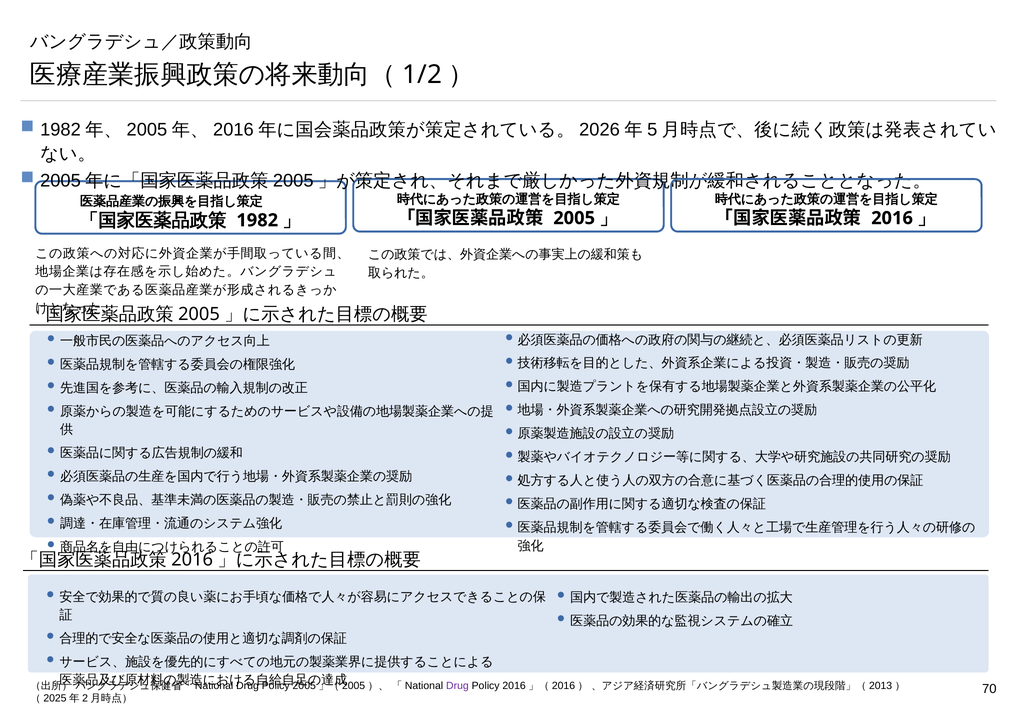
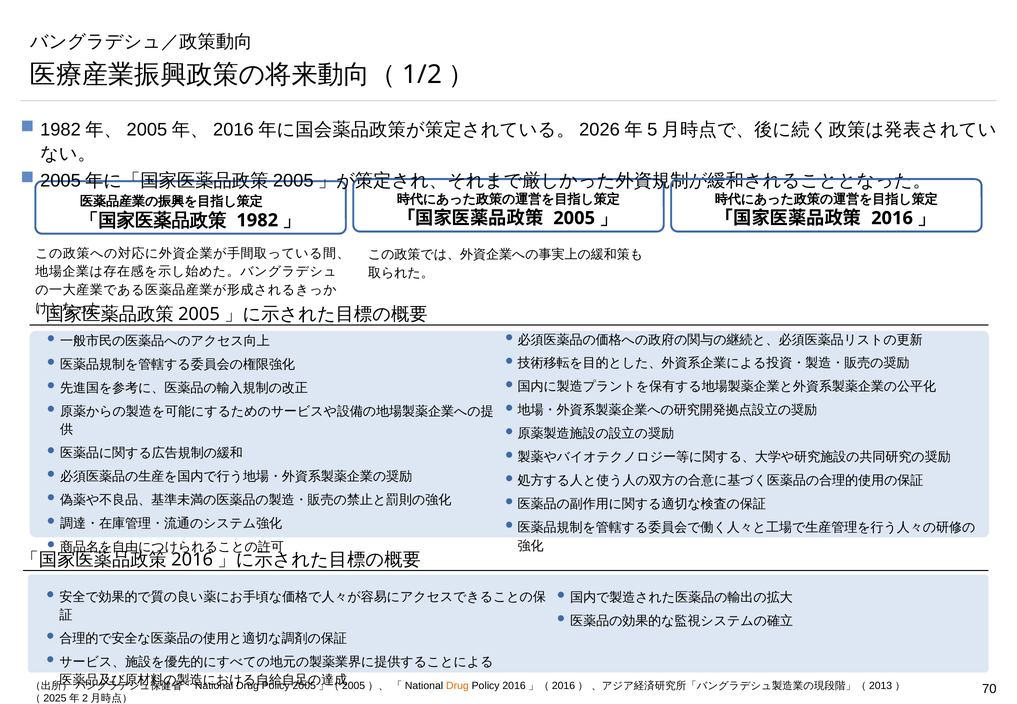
Drug colour: purple -> orange (457, 686)
